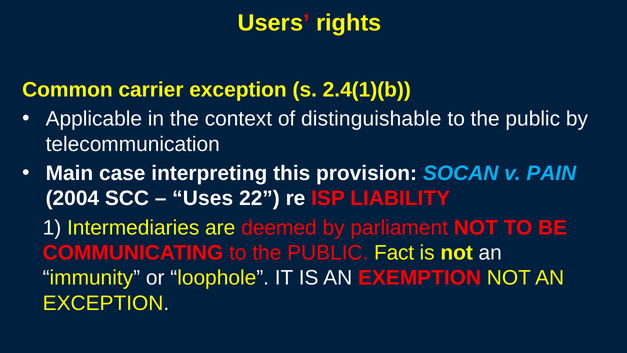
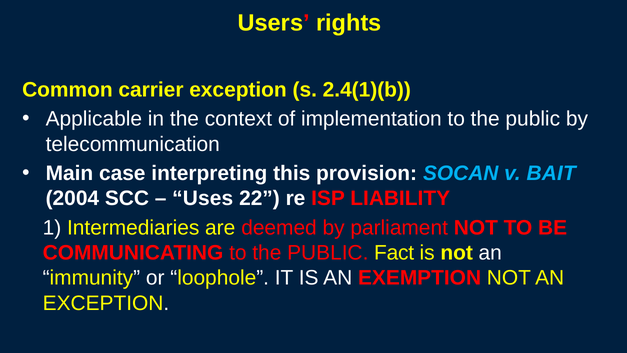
distinguishable: distinguishable -> implementation (371, 119)
PAIN: PAIN -> BAIT (551, 173)
